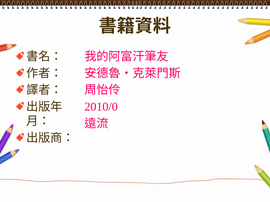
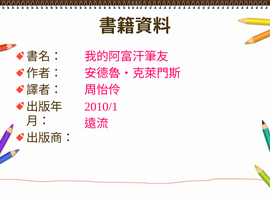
2010/0: 2010/0 -> 2010/1 (101, 107)
